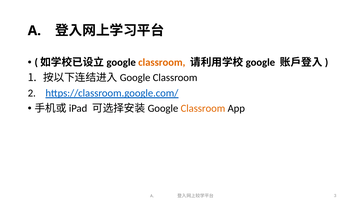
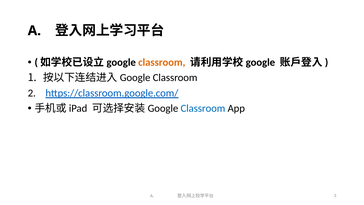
Classroom colour: orange -> blue (203, 108)
